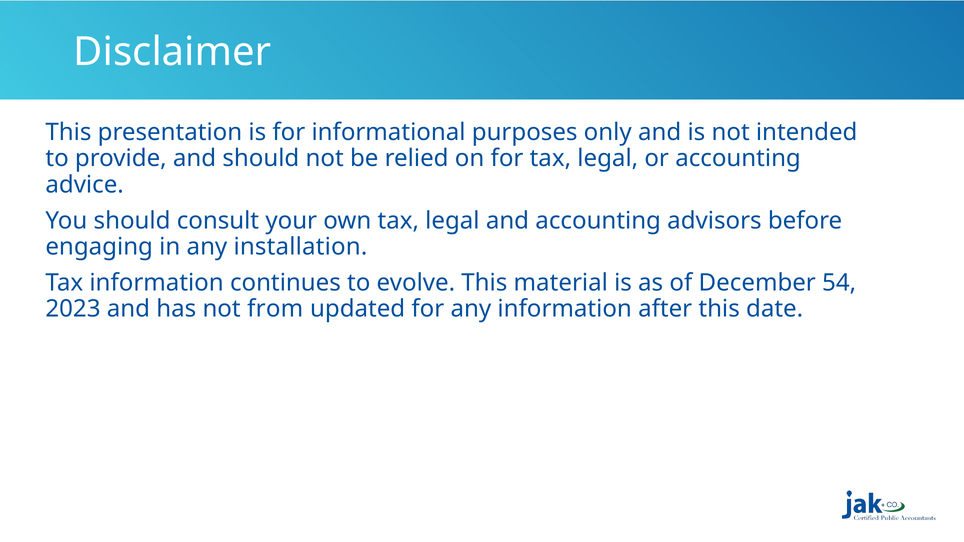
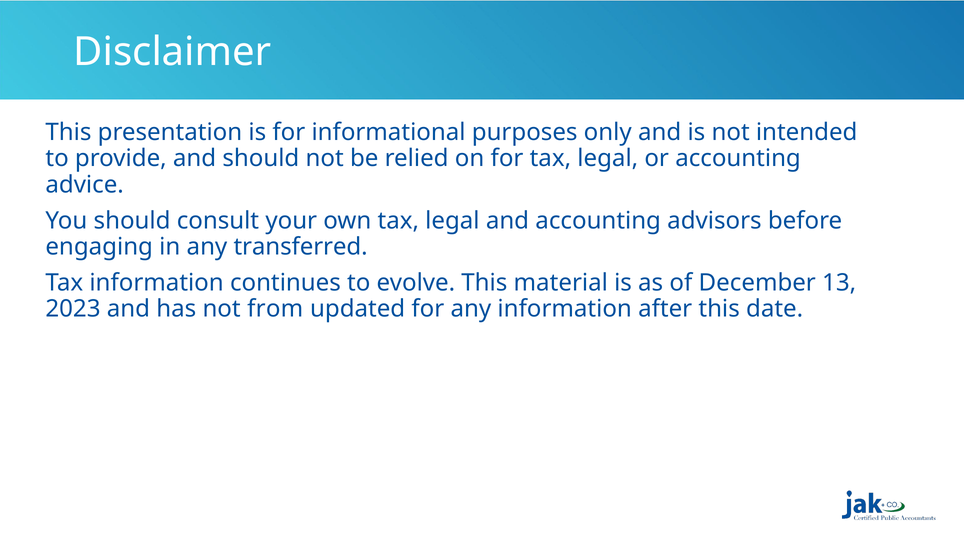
installation: installation -> transferred (301, 247)
54: 54 -> 13 (839, 283)
